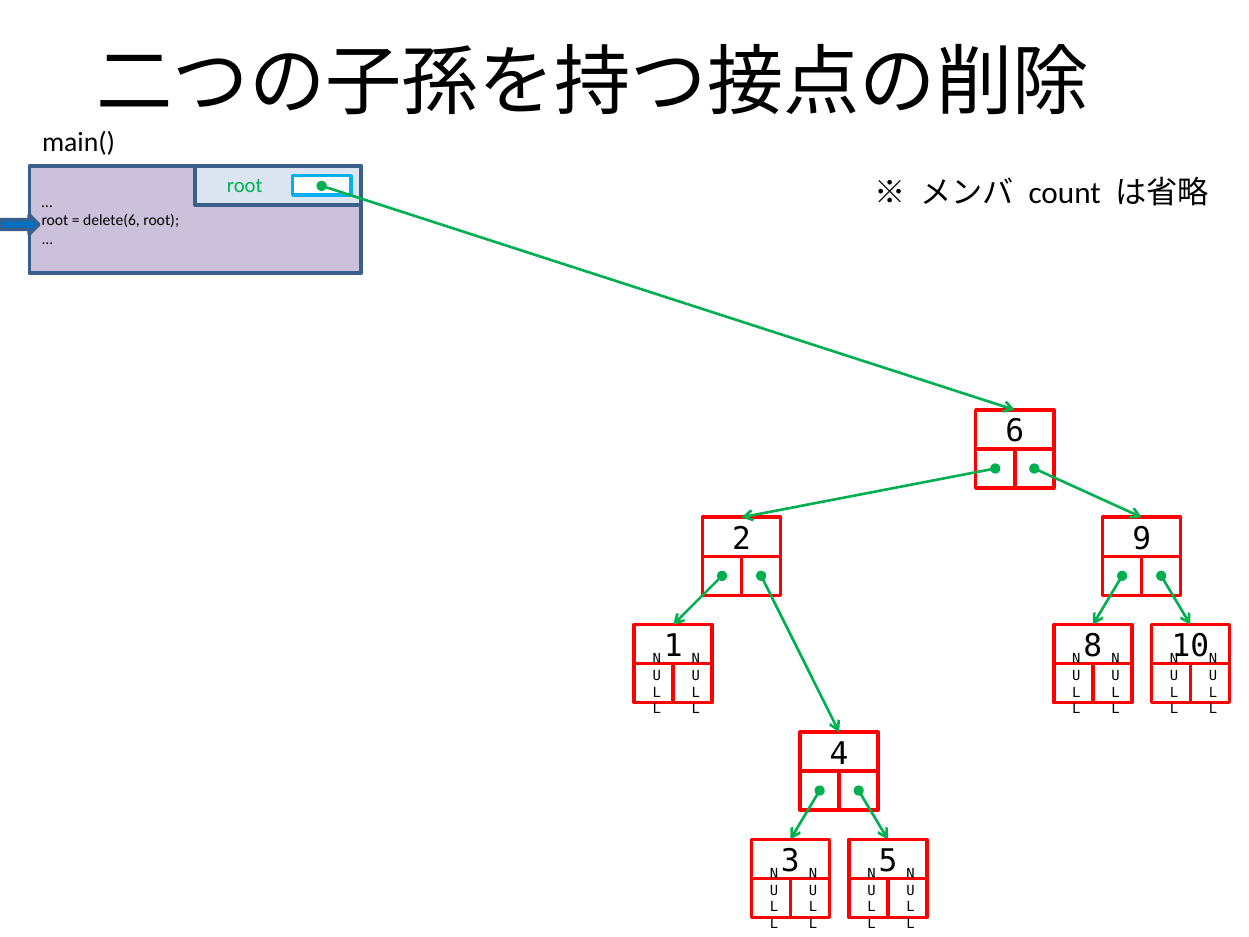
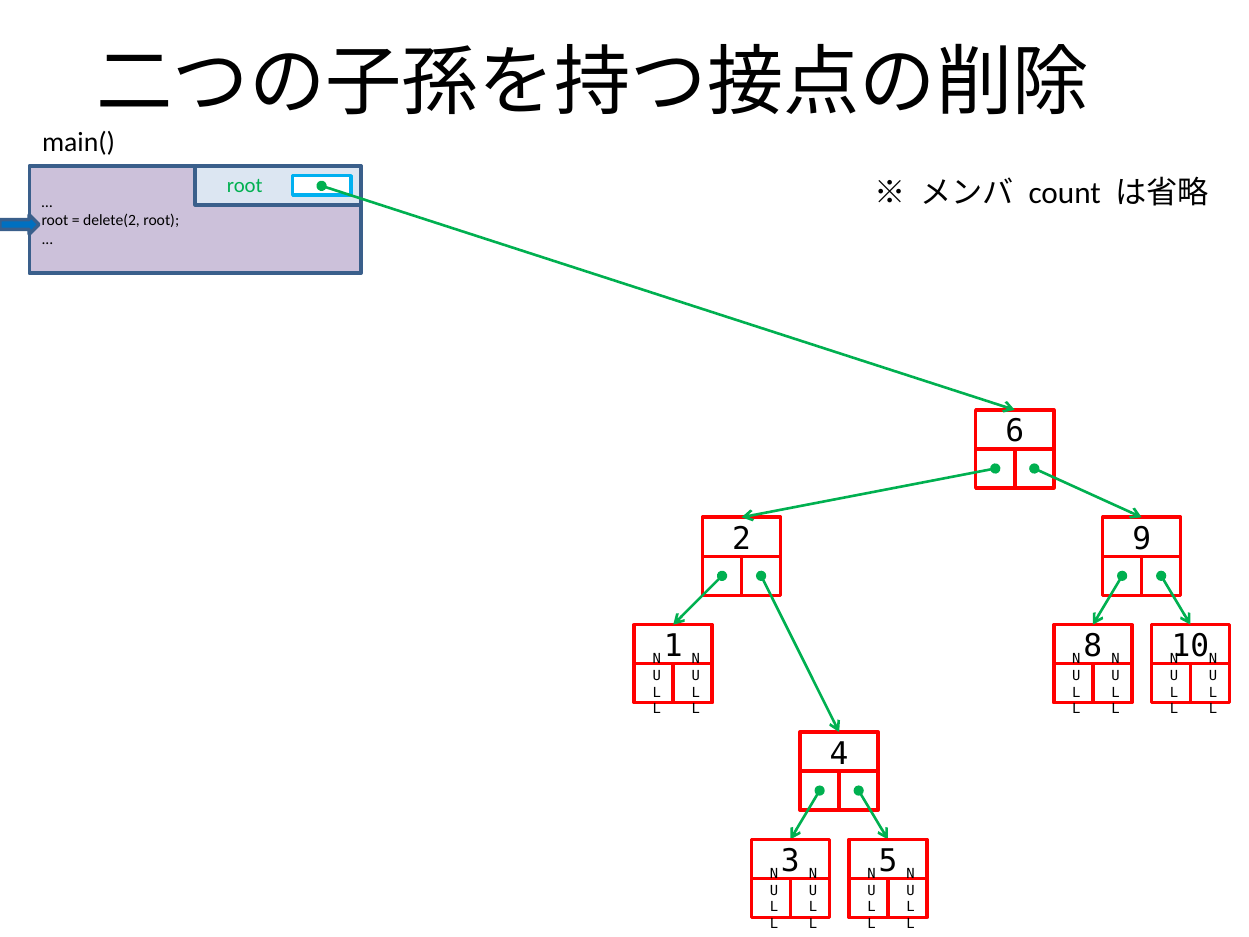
delete(6: delete(6 -> delete(2 (112, 221)
